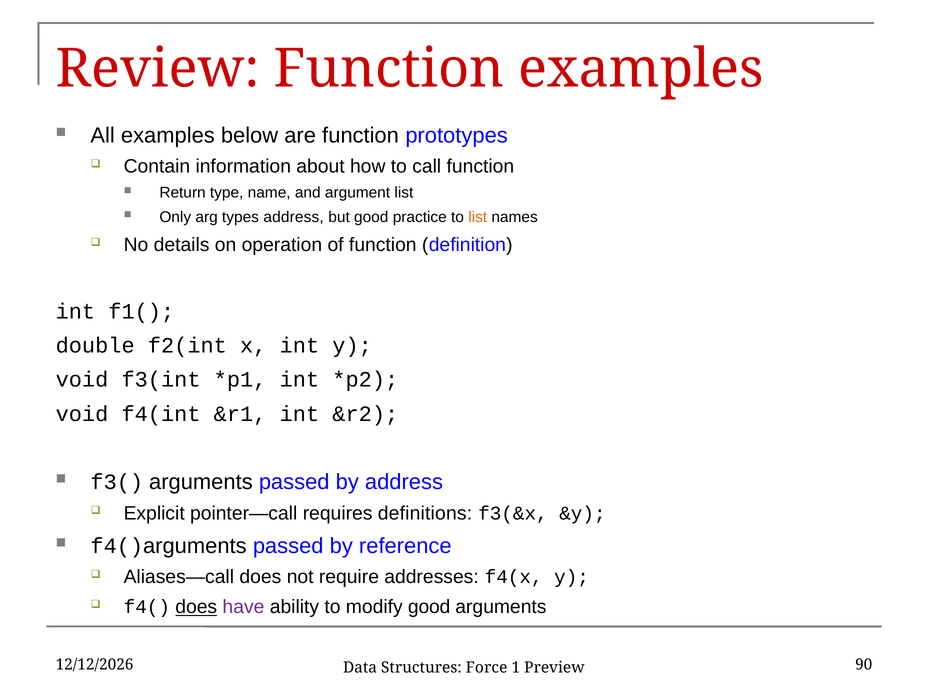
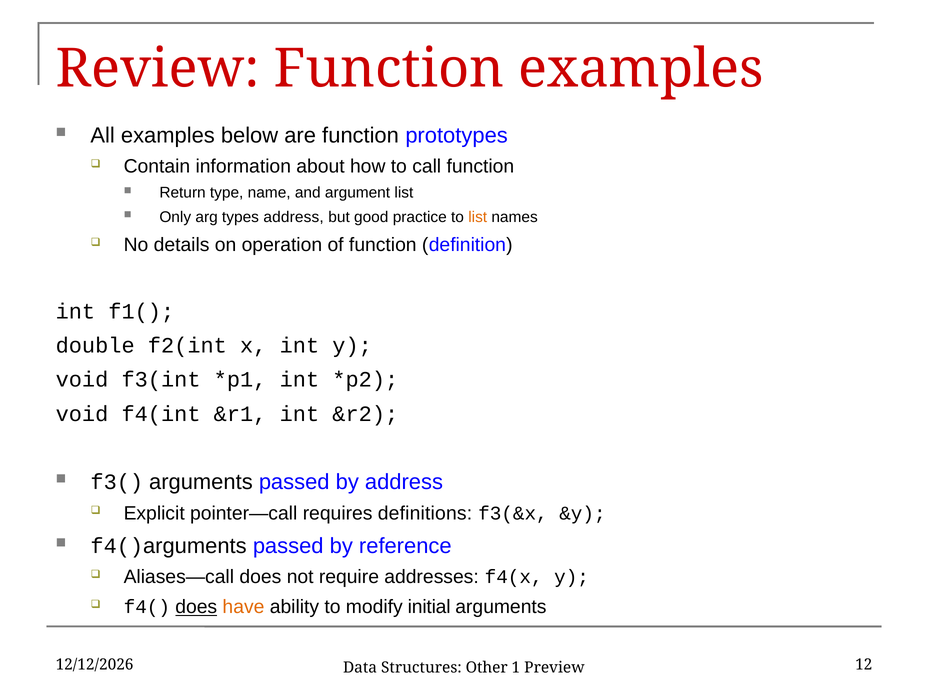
have colour: purple -> orange (243, 607)
modify good: good -> initial (429, 607)
90: 90 -> 12 (864, 665)
Force: Force -> Other (487, 668)
